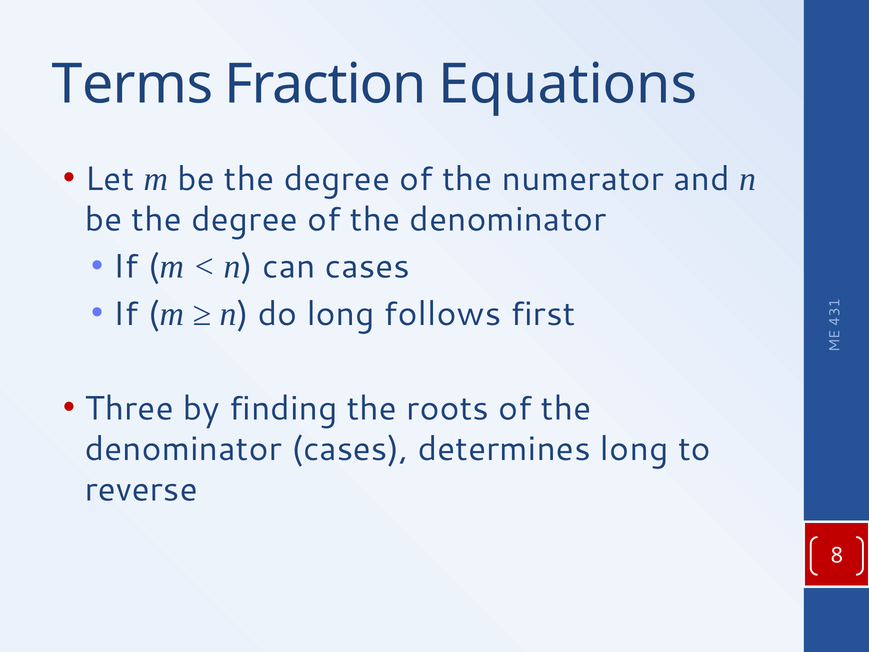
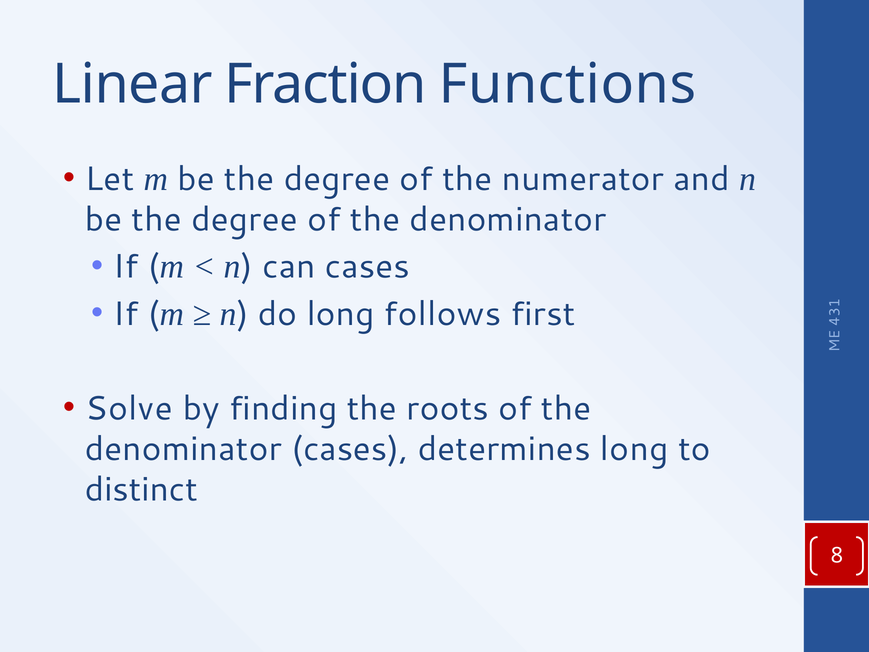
Terms: Terms -> Linear (132, 84)
Equations: Equations -> Functions (568, 84)
Three: Three -> Solve (129, 408)
reverse: reverse -> distinct (141, 489)
